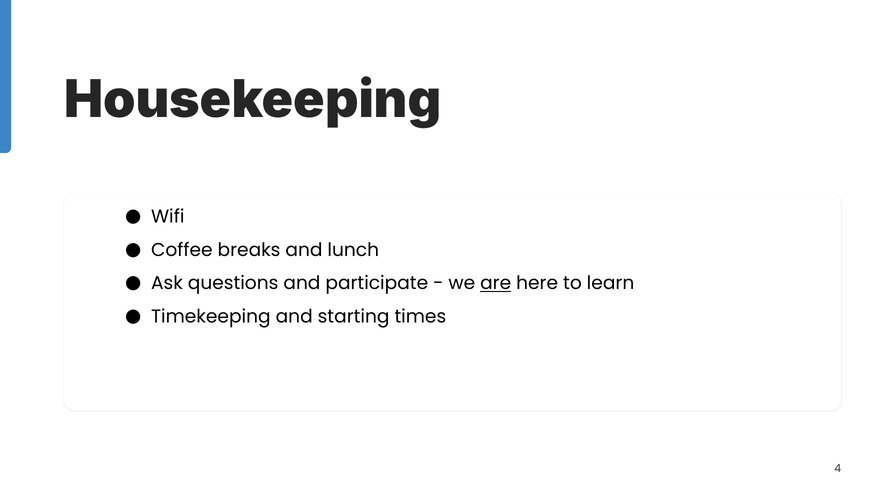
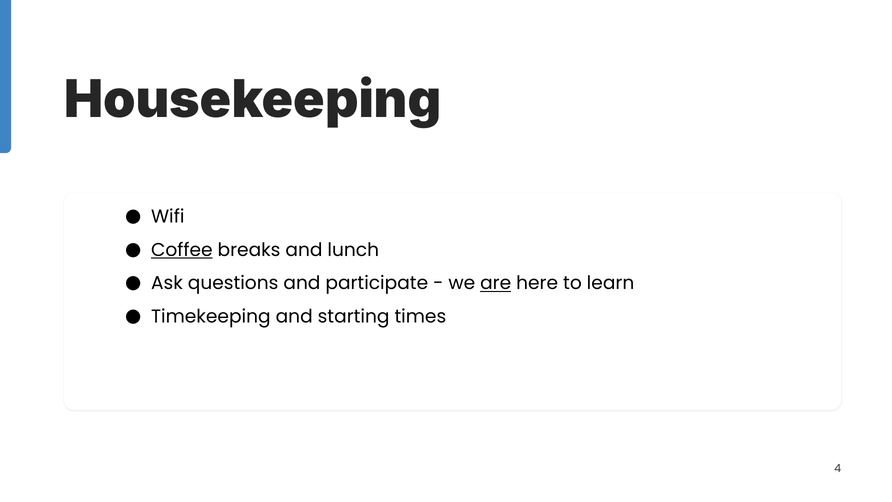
Coffee underline: none -> present (182, 250)
